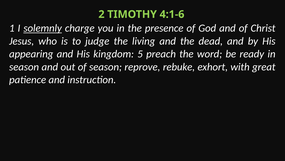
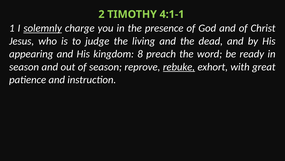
4:1-6: 4:1-6 -> 4:1-1 (172, 14)
5: 5 -> 8 (140, 54)
rebuke underline: none -> present (179, 67)
